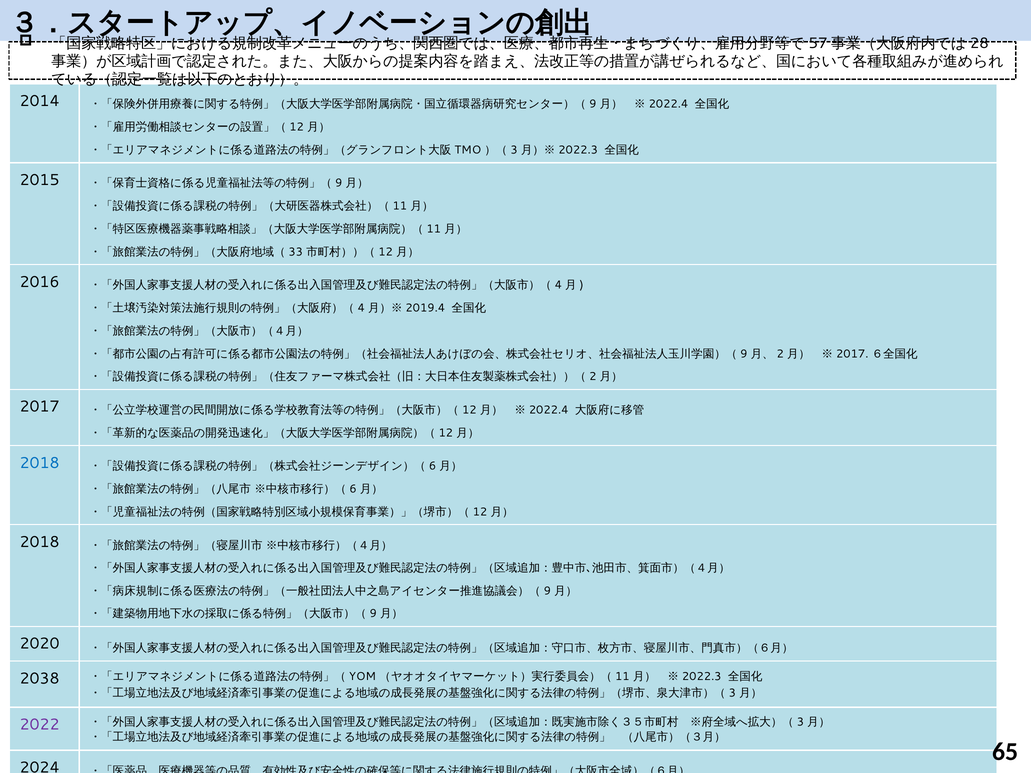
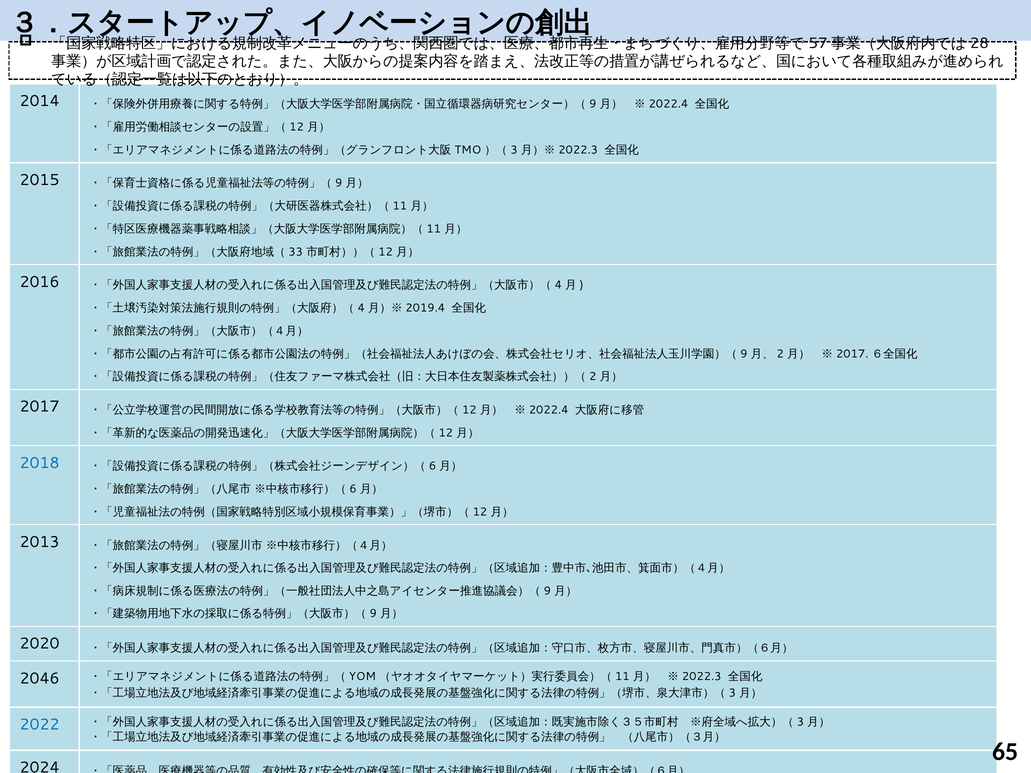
2018: 2018 -> 2013 (40, 542)
2038: 2038 -> 2046 (40, 679)
2022 colour: purple -> blue (40, 725)
